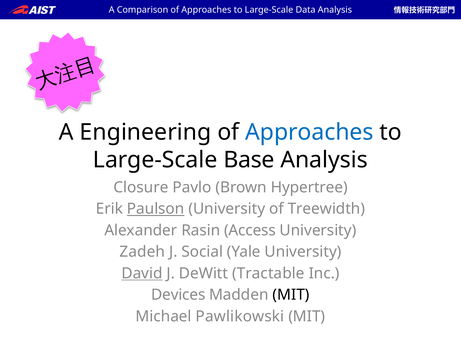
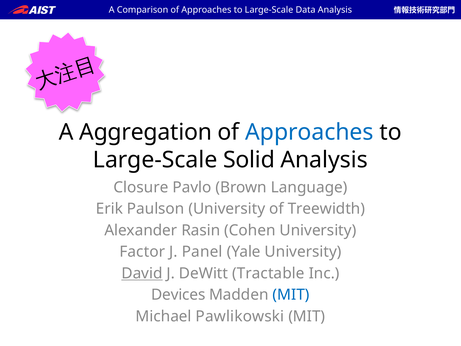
Engineering: Engineering -> Aggregation (146, 132)
Base: Base -> Solid (249, 160)
Hypertree: Hypertree -> Language (309, 187)
Paulson underline: present -> none (156, 209)
Access: Access -> Cohen (250, 230)
Zadeh: Zadeh -> Factor (142, 252)
Social: Social -> Panel (202, 252)
MIT colour: black -> blue (291, 295)
